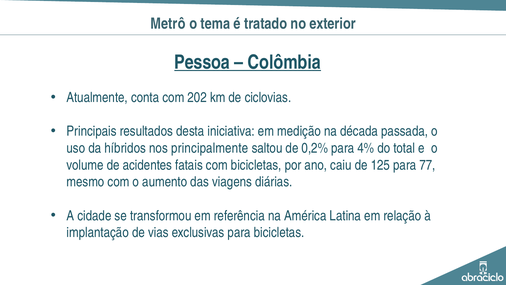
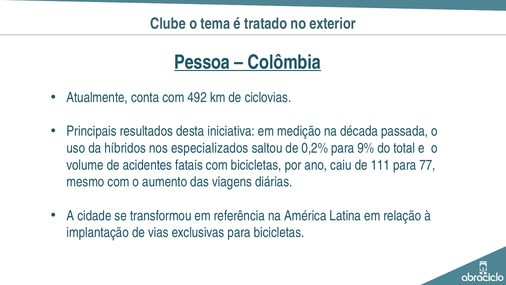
Metrô: Metrô -> Clube (168, 24)
202: 202 -> 492 (197, 97)
principalmente: principalmente -> especializados (210, 148)
4%: 4% -> 9% (366, 148)
125: 125 -> 111 (380, 165)
